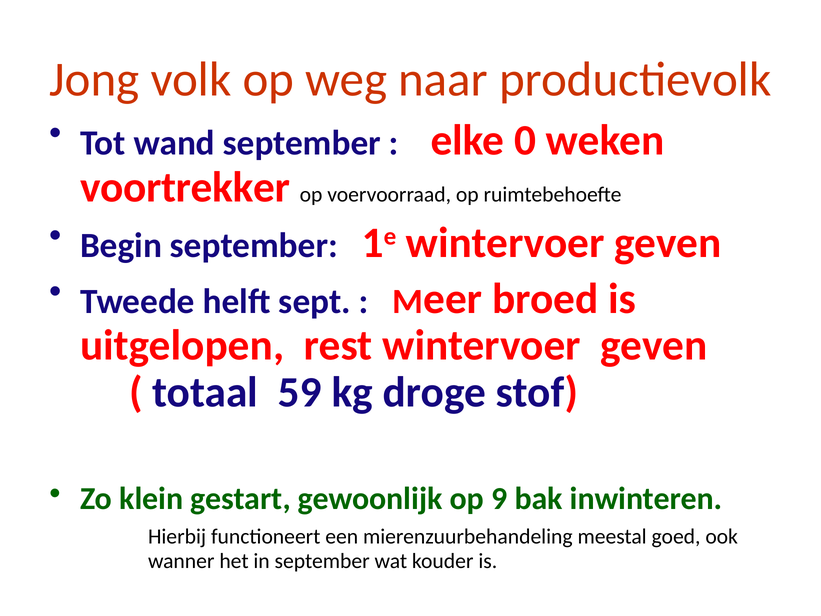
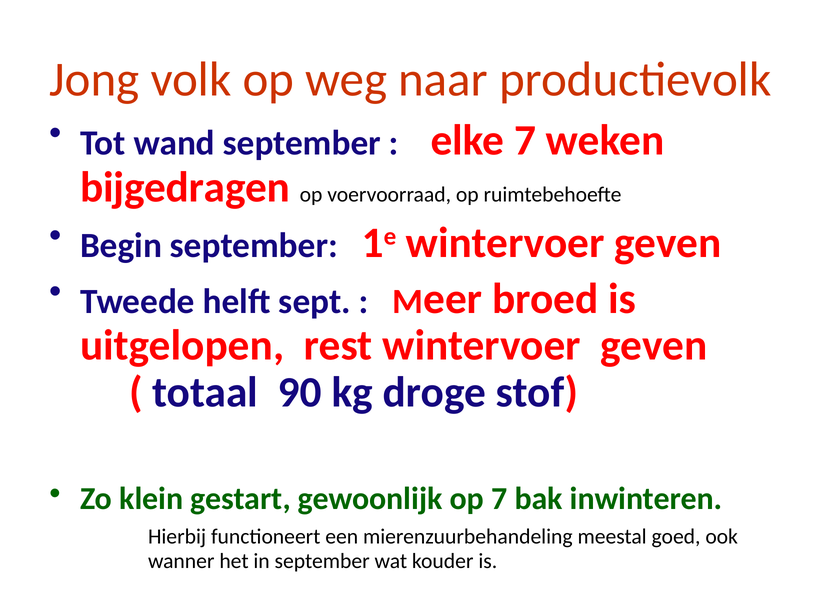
elke 0: 0 -> 7 (525, 141)
voortrekker: voortrekker -> bijgedragen (185, 187)
59: 59 -> 90 (300, 392)
op 9: 9 -> 7 (499, 499)
